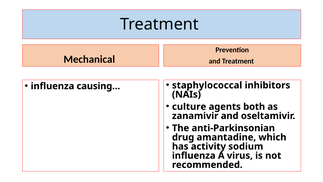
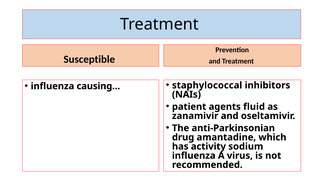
Mechanical: Mechanical -> Susceptible (89, 59)
culture: culture -> patient (189, 107)
both: both -> fluid (254, 107)
